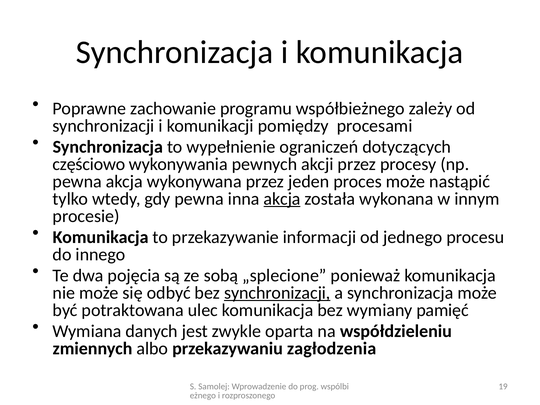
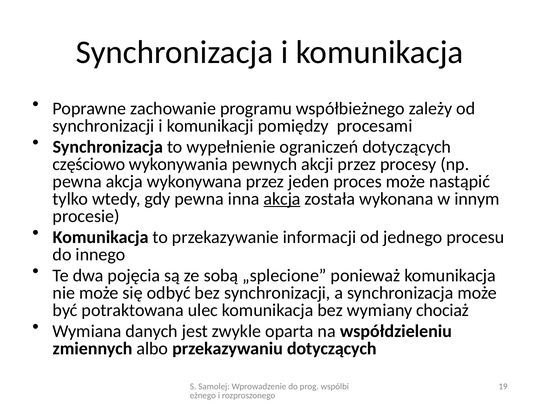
synchronizacji underline: present -> none (277, 293)
pamięć: pamięć -> chociaż (443, 310)
przekazywaniu zagłodzenia: zagłodzenia -> dotyczących (332, 349)
